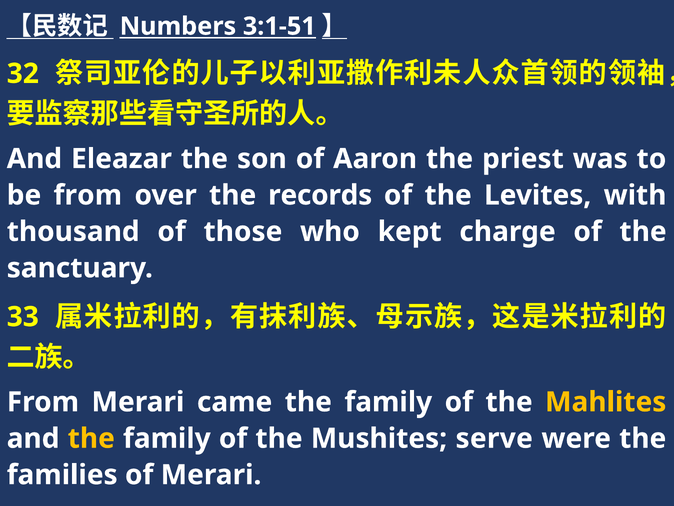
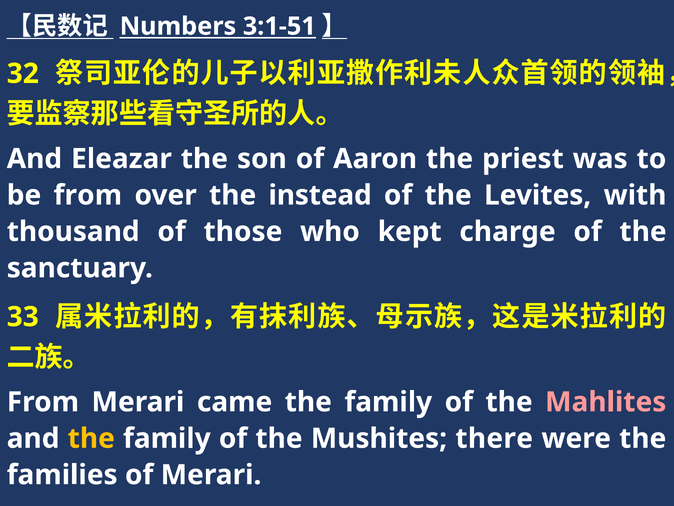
records: records -> instead (320, 195)
Mahlites colour: yellow -> pink (606, 402)
serve: serve -> there (494, 438)
